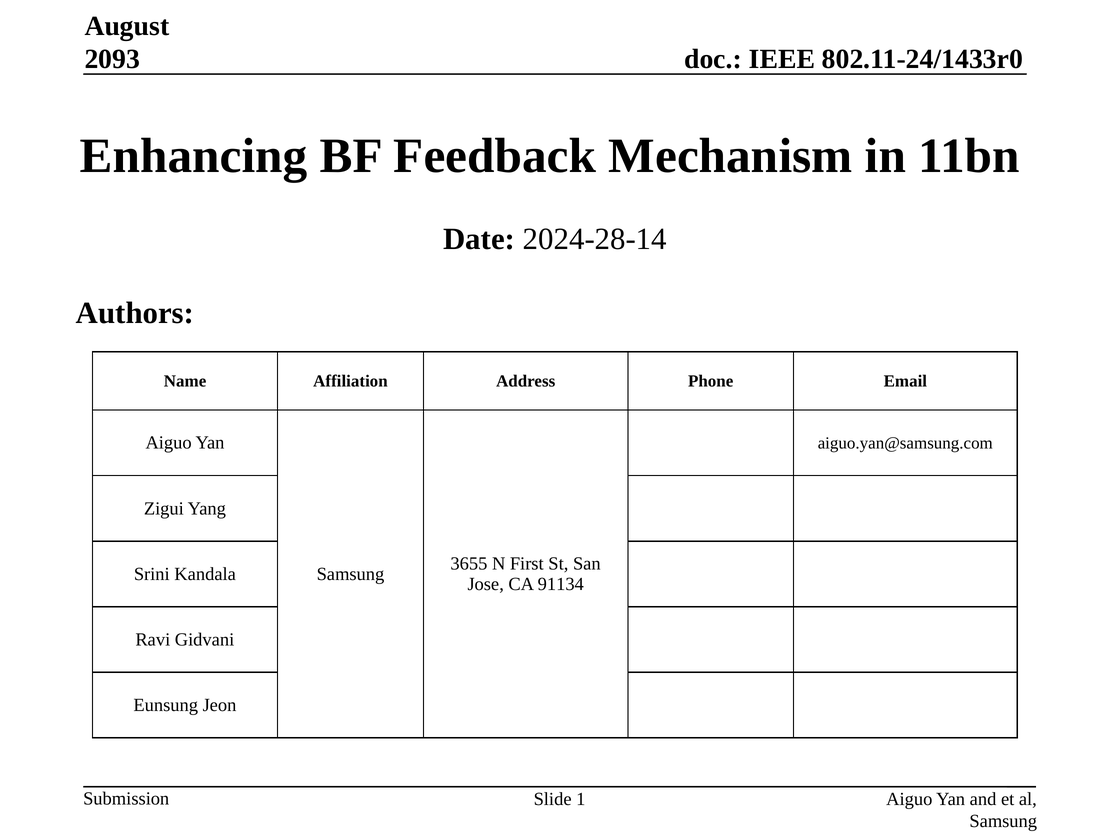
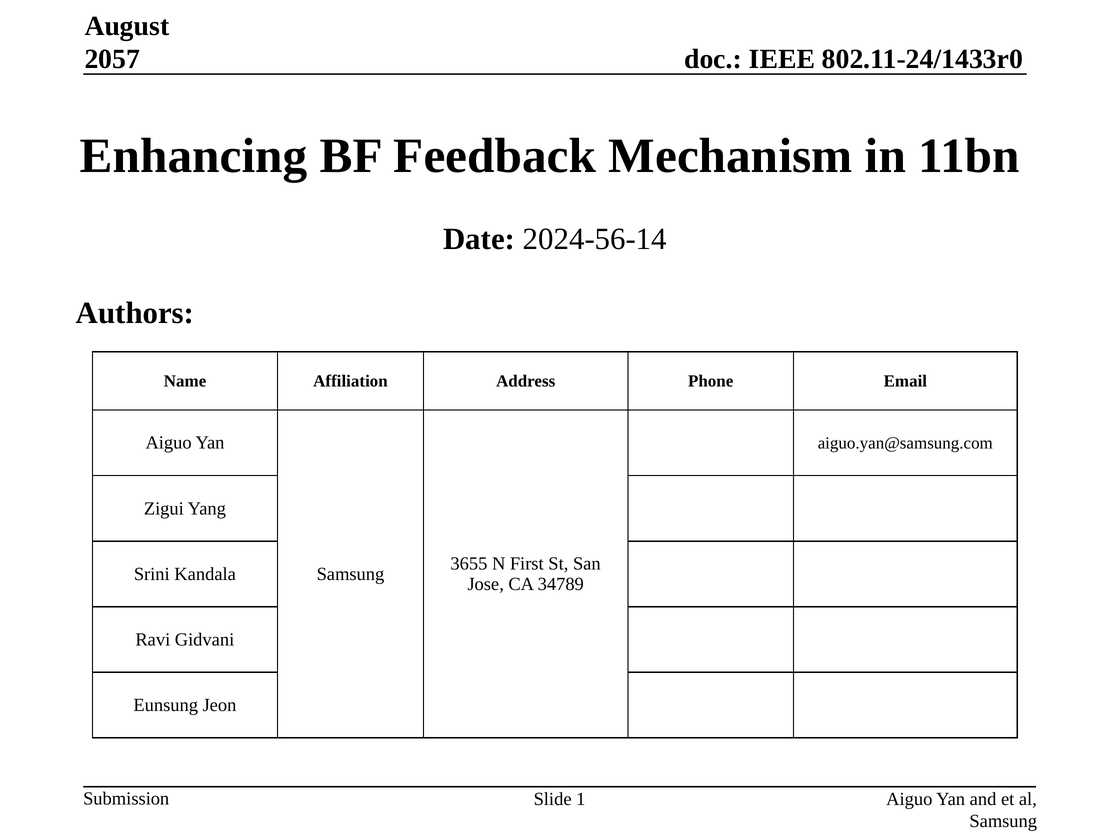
2093: 2093 -> 2057 (112, 59)
2024-28-14: 2024-28-14 -> 2024-56-14 (595, 239)
91134: 91134 -> 34789 (561, 584)
